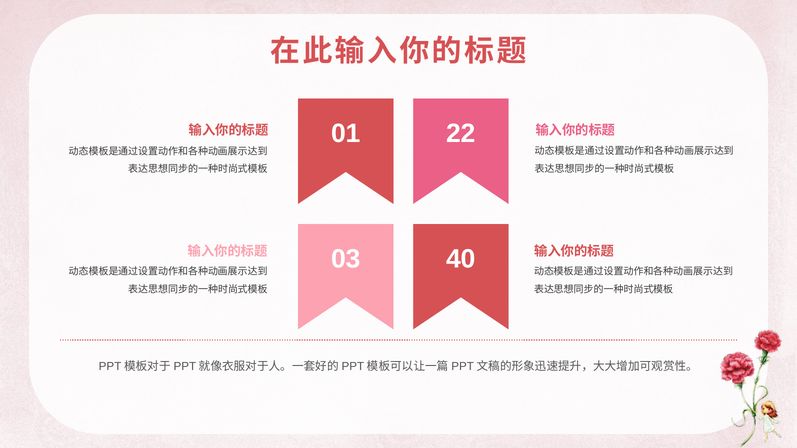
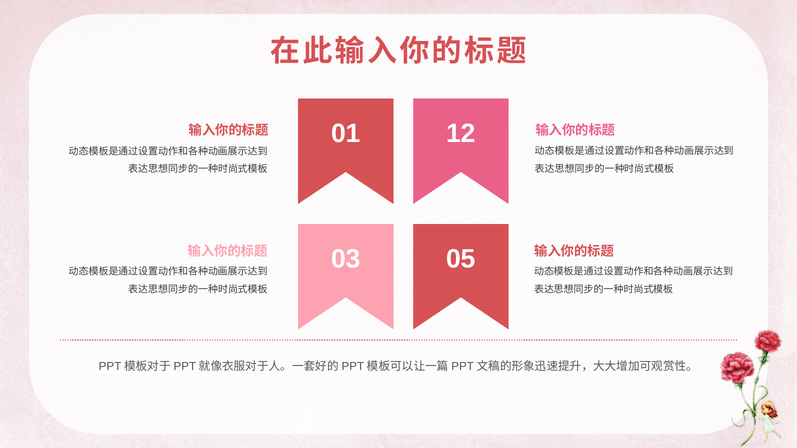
22: 22 -> 12 (461, 134)
40: 40 -> 05 (461, 259)
